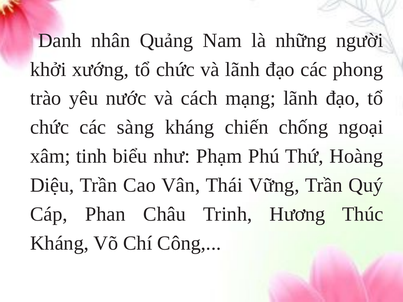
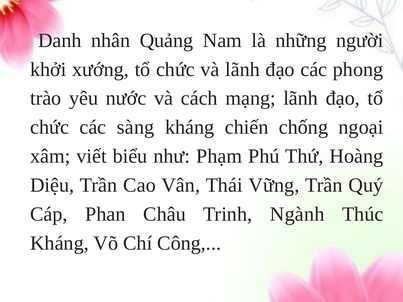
tinh: tinh -> viết (92, 156)
Hương: Hương -> Ngành (297, 214)
